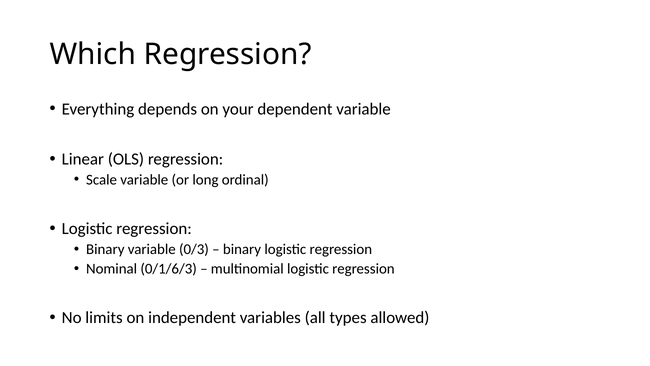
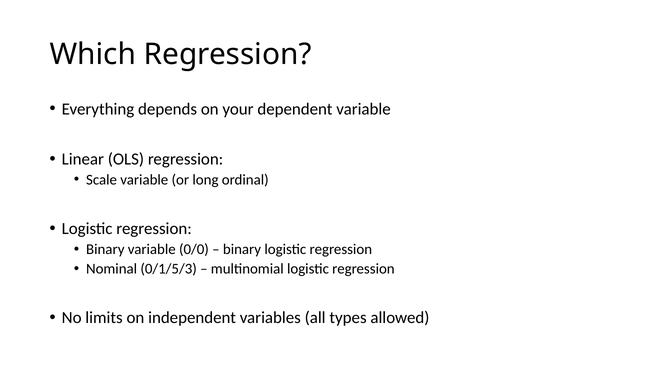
0/3: 0/3 -> 0/0 (194, 249)
0/1/6/3: 0/1/6/3 -> 0/1/5/3 (169, 268)
